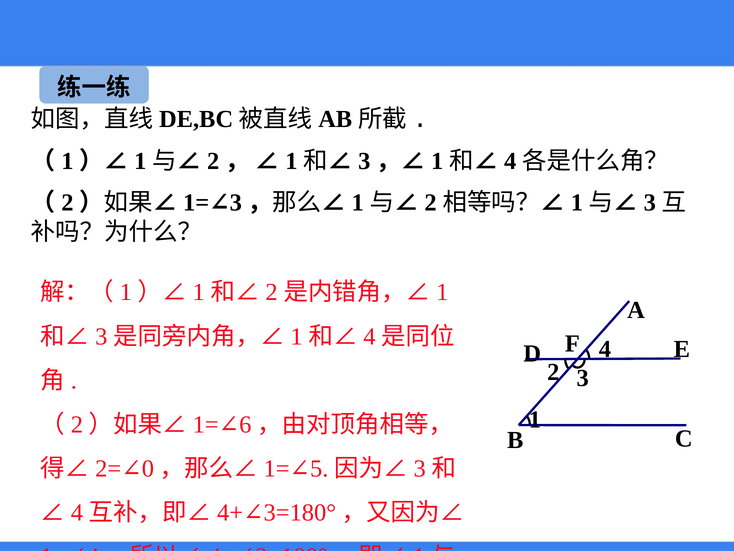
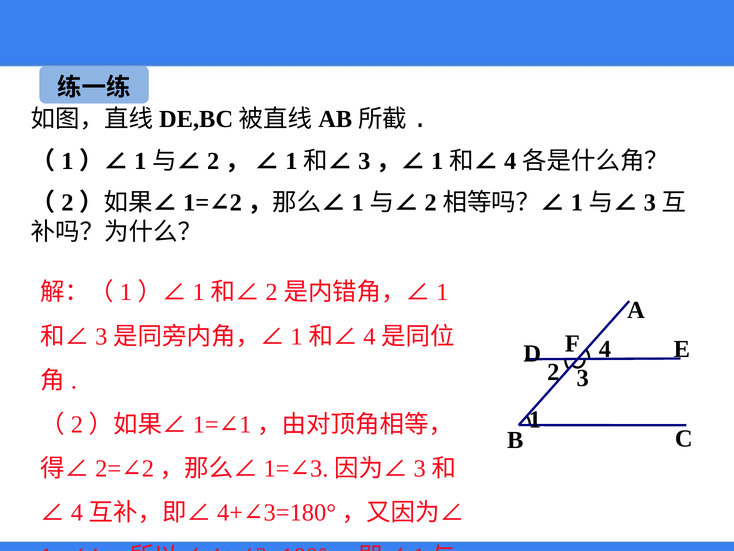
3: 3 -> 2 (236, 202)
6: 6 -> 1 (245, 424)
0: 0 -> 2 (148, 468)
5: 5 -> 3 (319, 468)
